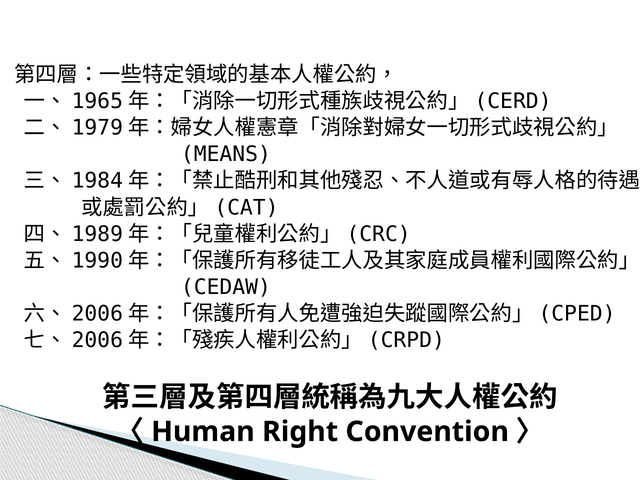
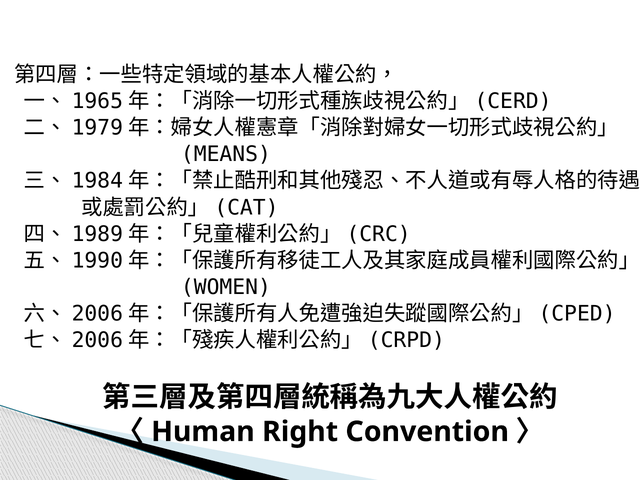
CEDAW: CEDAW -> WOMEN (226, 287)
